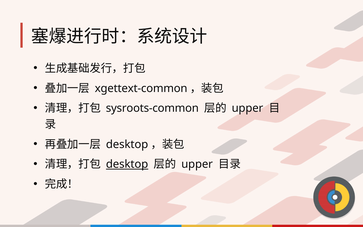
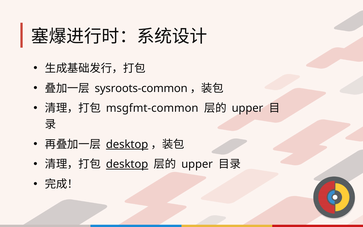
xgettext-common: xgettext-common -> sysroots-common (141, 88)
sysroots-common: sysroots-common -> msgfmt-common (152, 108)
desktop underline: none -> present (127, 144)
